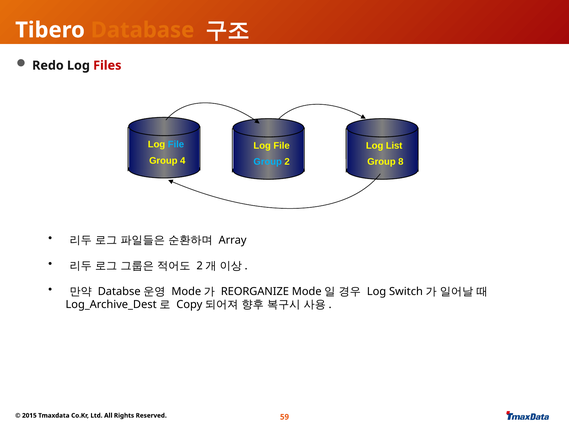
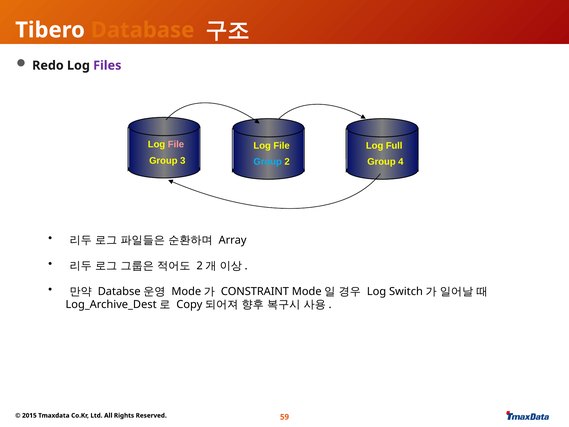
Files colour: red -> purple (107, 65)
File colour: light blue -> pink (176, 144)
List: List -> Full (394, 146)
4: 4 -> 3 (183, 160)
8: 8 -> 4 (401, 162)
REORGANIZE: REORGANIZE -> CONSTRAINT (255, 291)
